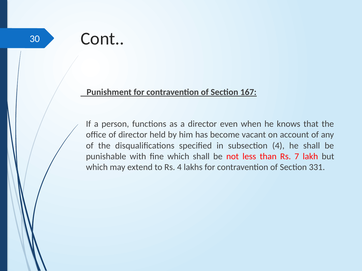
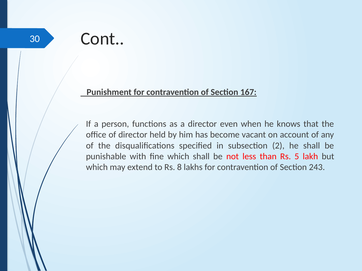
subsection 4: 4 -> 2 (278, 146)
7: 7 -> 5 (297, 157)
Rs 4: 4 -> 8 (179, 168)
331: 331 -> 243 (317, 168)
